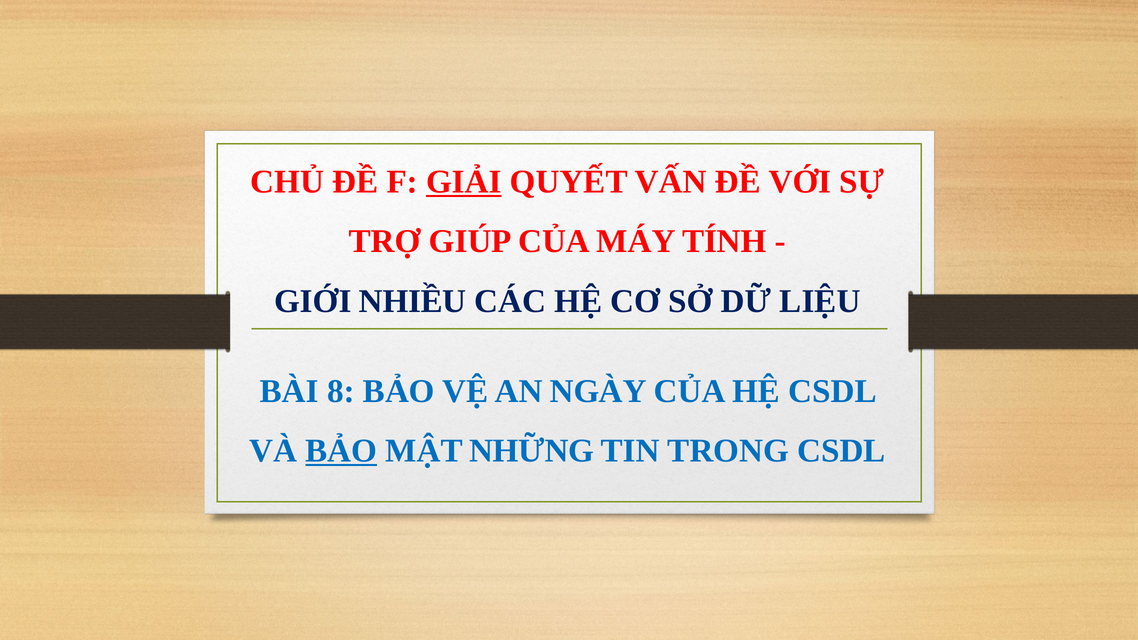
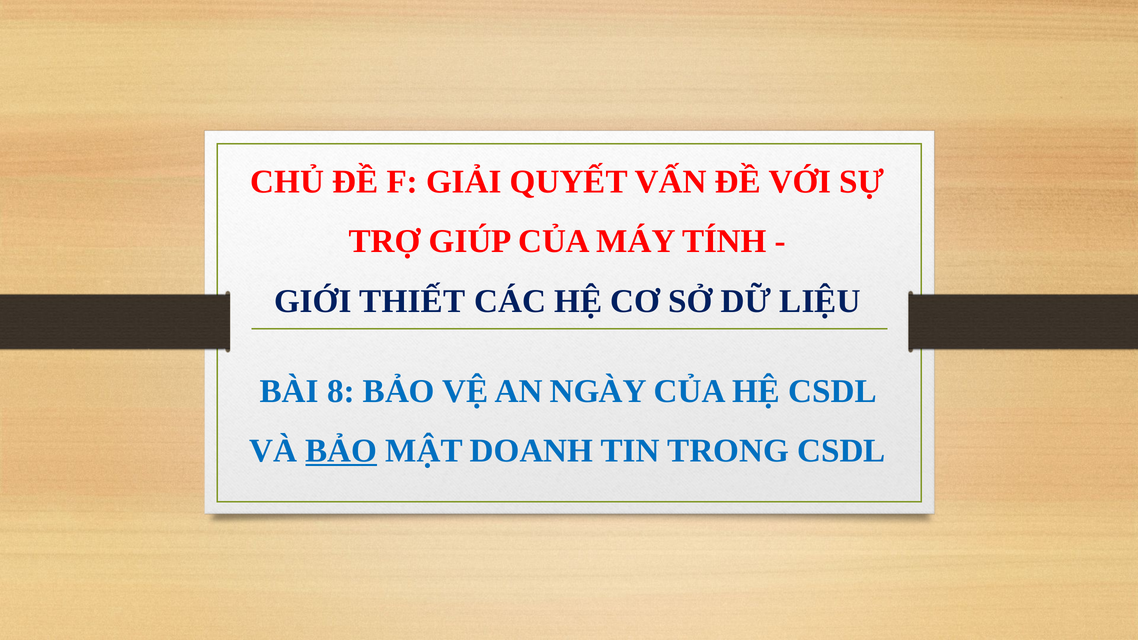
GIẢI underline: present -> none (464, 182)
NHIỀU: NHIỀU -> THIẾT (412, 301)
NHỮNG: NHỮNG -> DOANH (531, 451)
